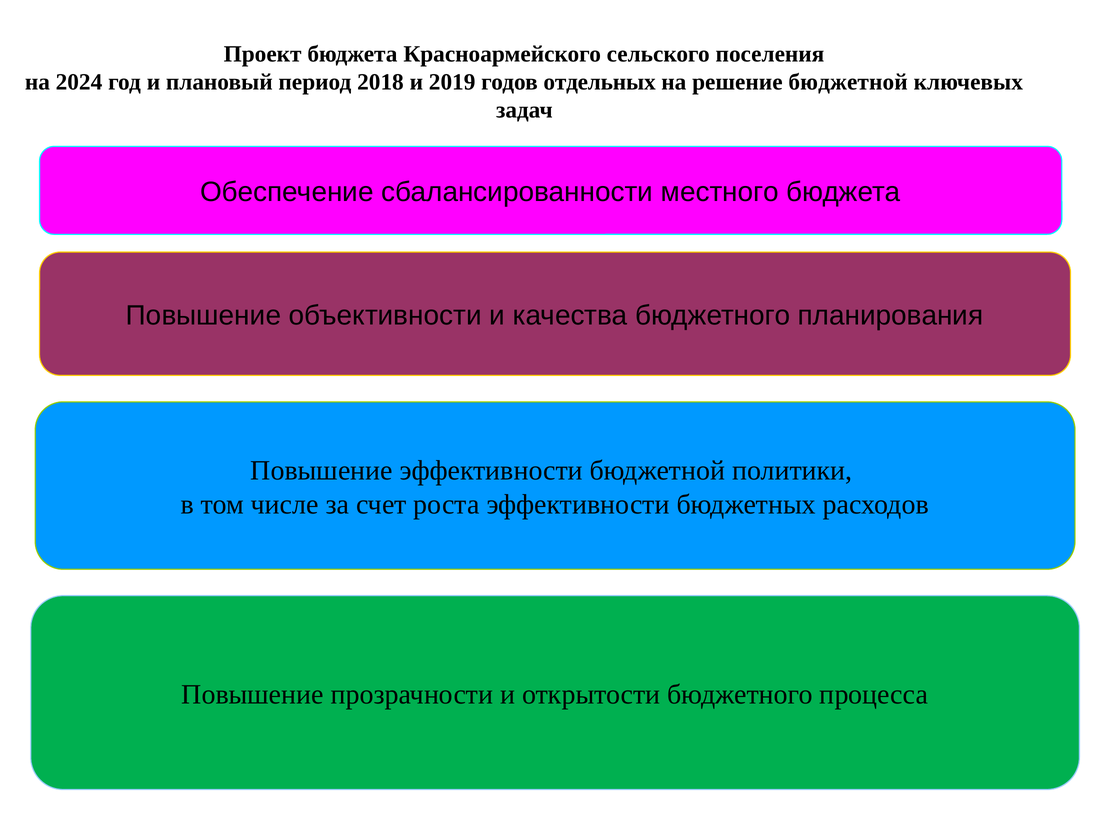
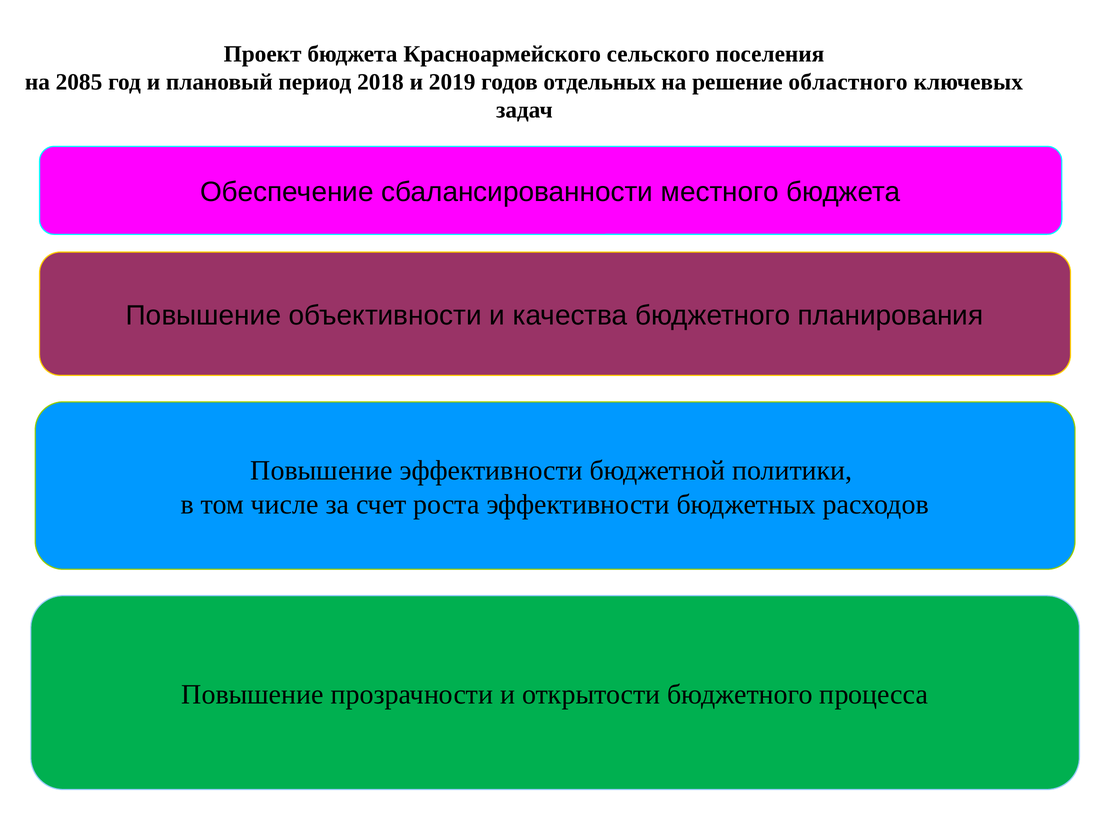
2024: 2024 -> 2085 (79, 82)
решение бюджетной: бюджетной -> областного (848, 82)
